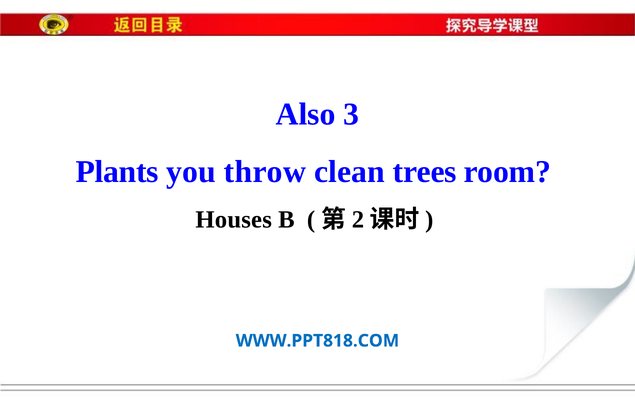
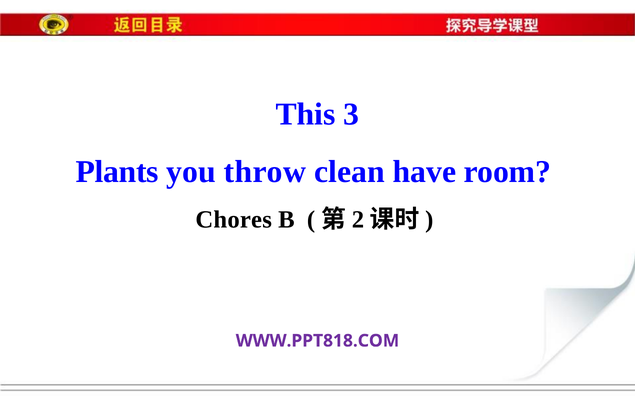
Also: Also -> This (306, 114)
trees: trees -> have (425, 171)
Houses: Houses -> Chores (234, 220)
WWW.PPT818.COM colour: blue -> purple (318, 341)
